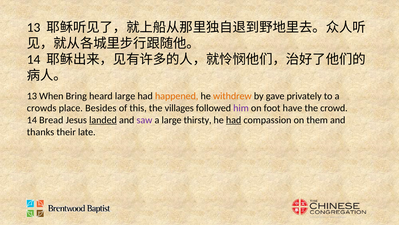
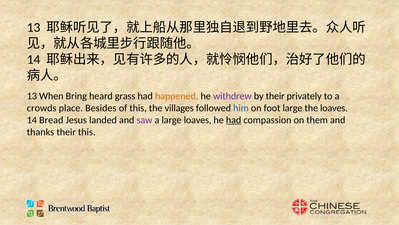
heard large: large -> grass (125, 96)
withdrew colour: orange -> purple (232, 96)
by gave: gave -> their (275, 96)
him colour: purple -> blue (241, 108)
foot have: have -> large (293, 108)
the crowd: crowd -> loaves (334, 108)
landed underline: present -> none (103, 120)
large thirsty: thirsty -> loaves (198, 120)
their late: late -> this (87, 132)
